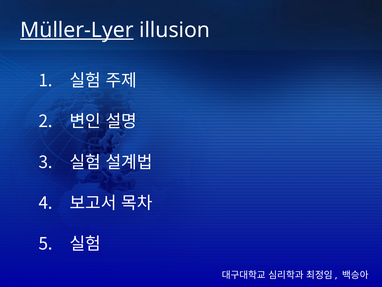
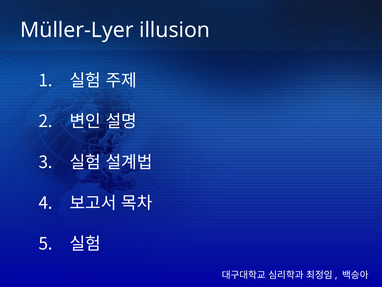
Müller-Lyer underline: present -> none (77, 30)
